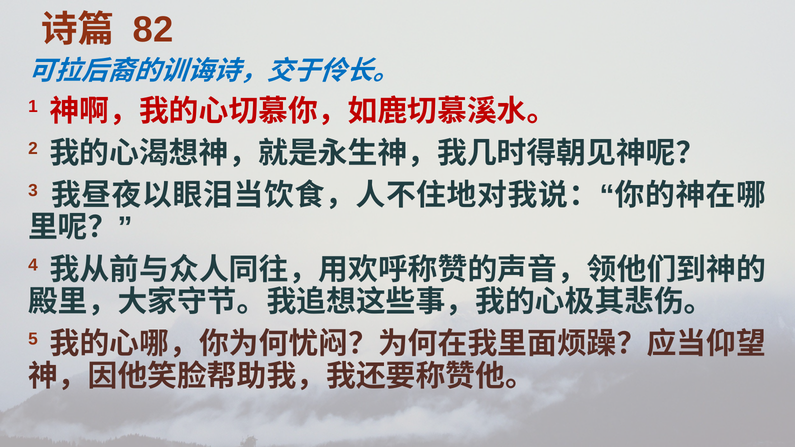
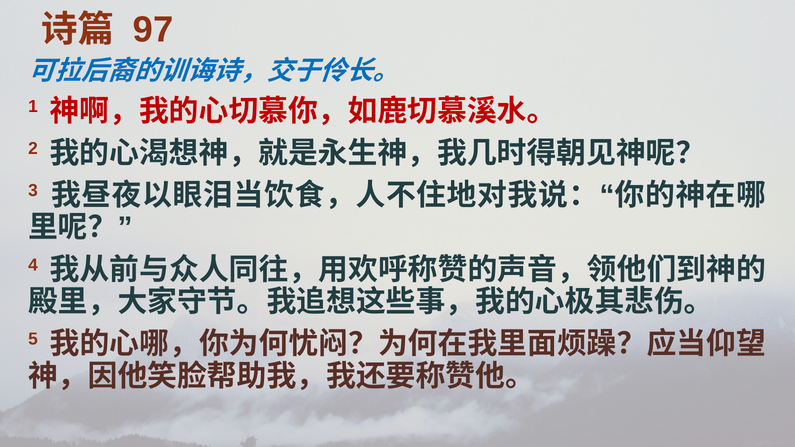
82: 82 -> 97 (153, 30)
